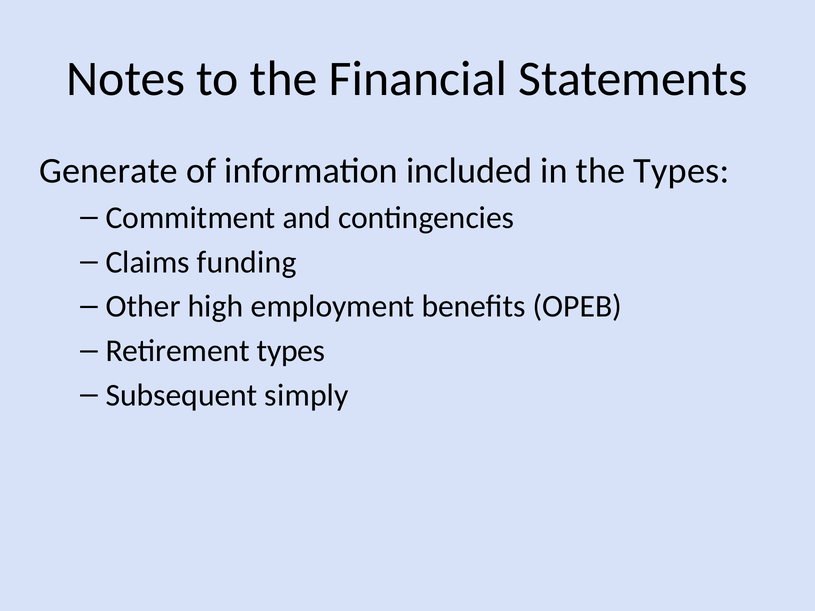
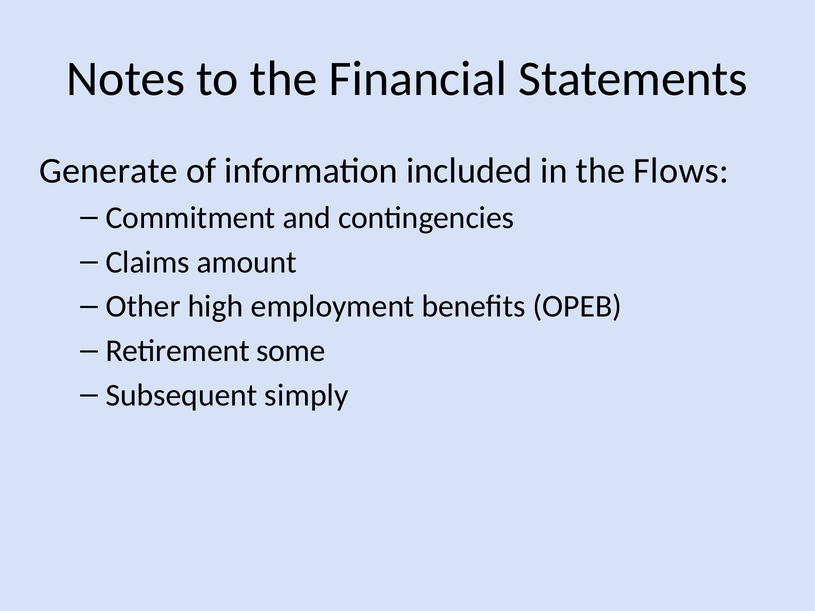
the Types: Types -> Flows (681, 171)
funding: funding -> amount (247, 262)
Retirement types: types -> some (291, 351)
